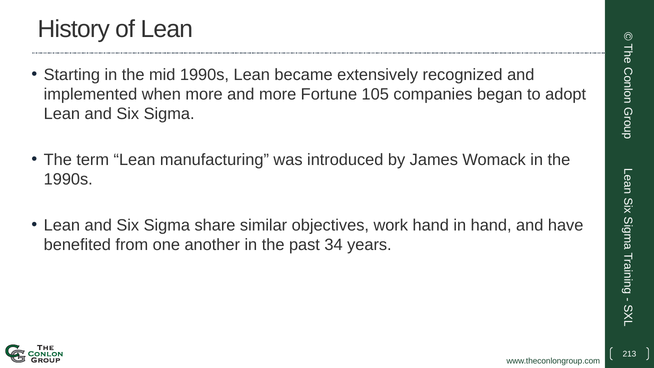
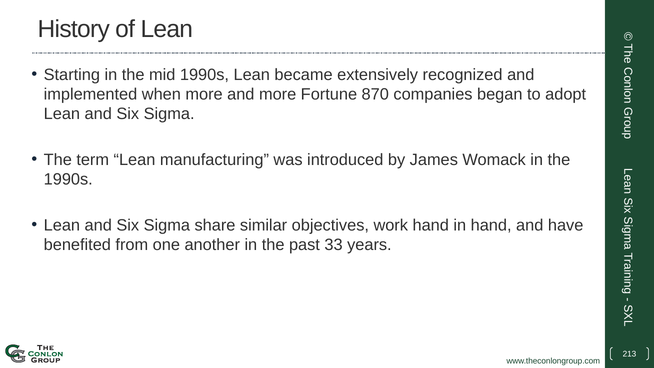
105: 105 -> 870 (375, 94)
34: 34 -> 33 (334, 245)
